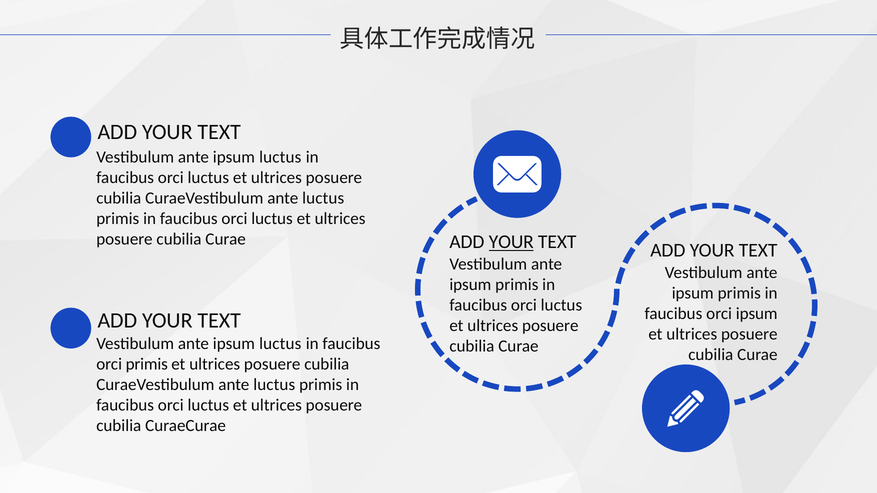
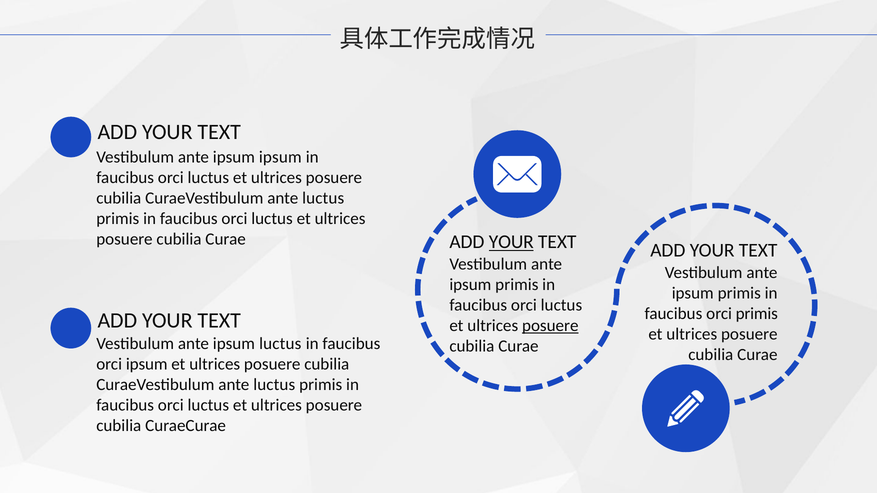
luctus: luctus -> ipsum (280, 157)
orci ipsum: ipsum -> primis (757, 314)
posuere underline: none -> present (550, 326)
orci primis: primis -> ipsum (147, 364)
